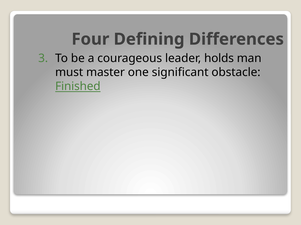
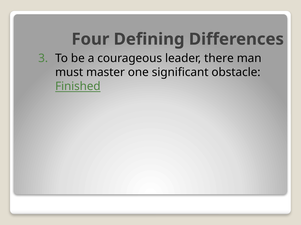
holds: holds -> there (219, 58)
